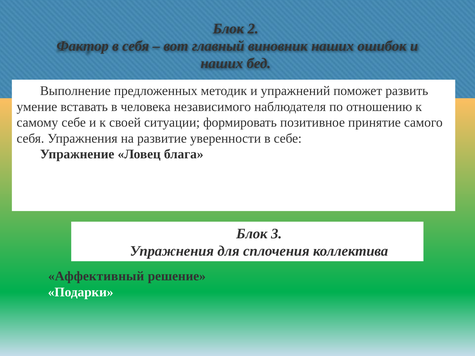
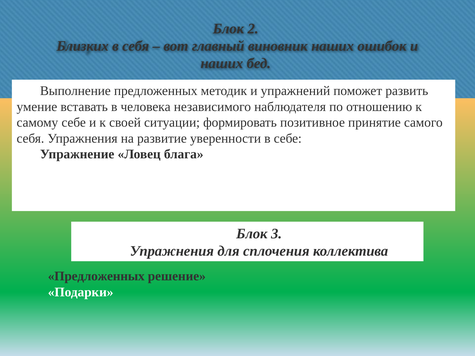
Фактор: Фактор -> Близких (83, 46)
Аффективный: Аффективный -> Предложенных (96, 276)
